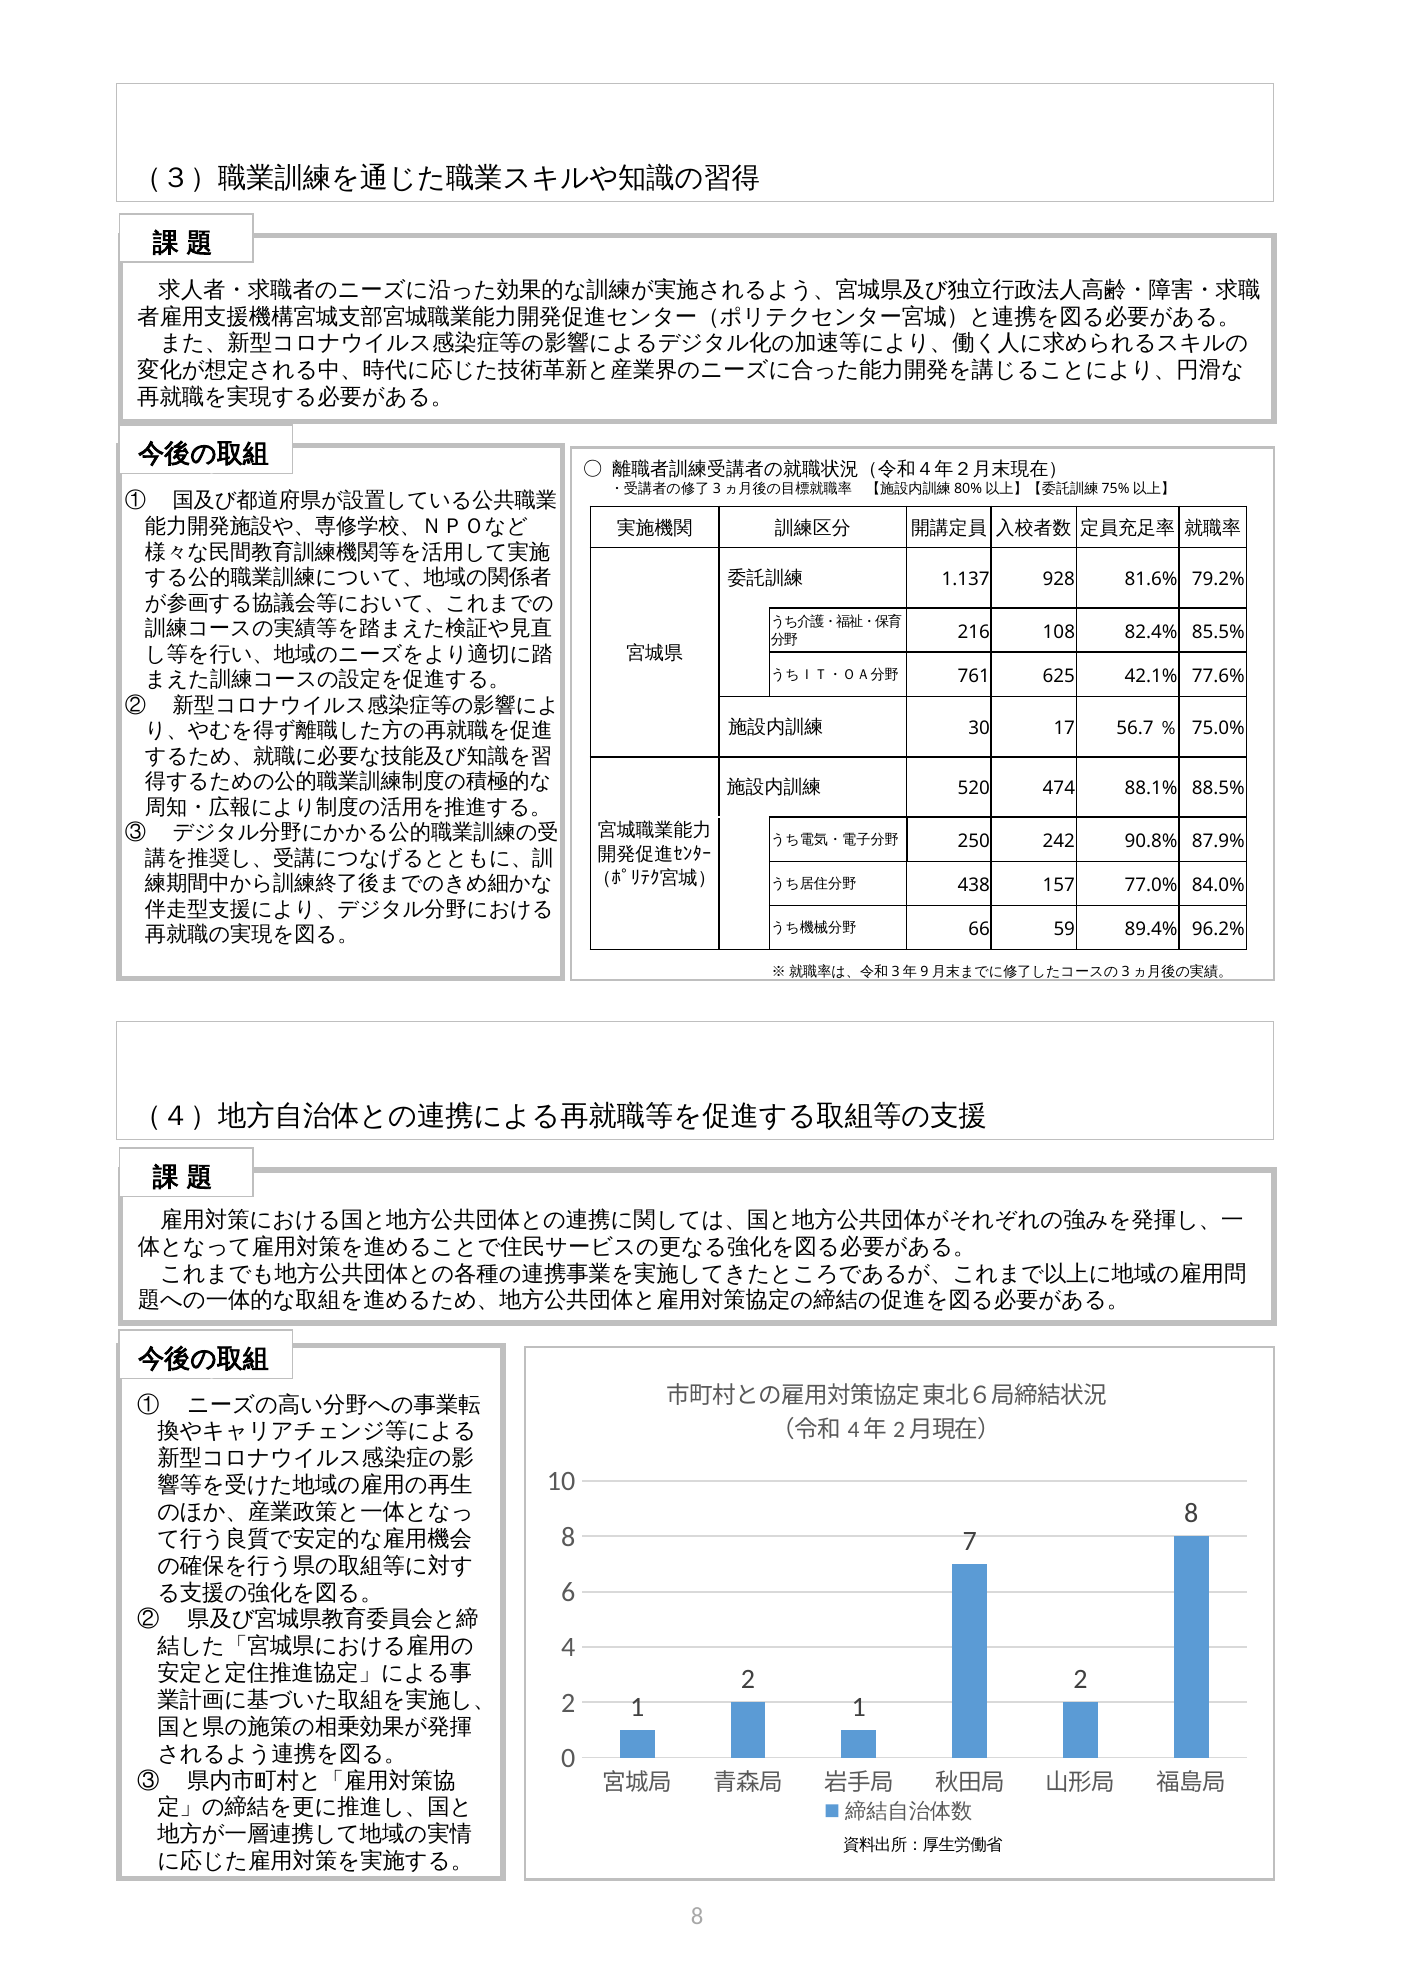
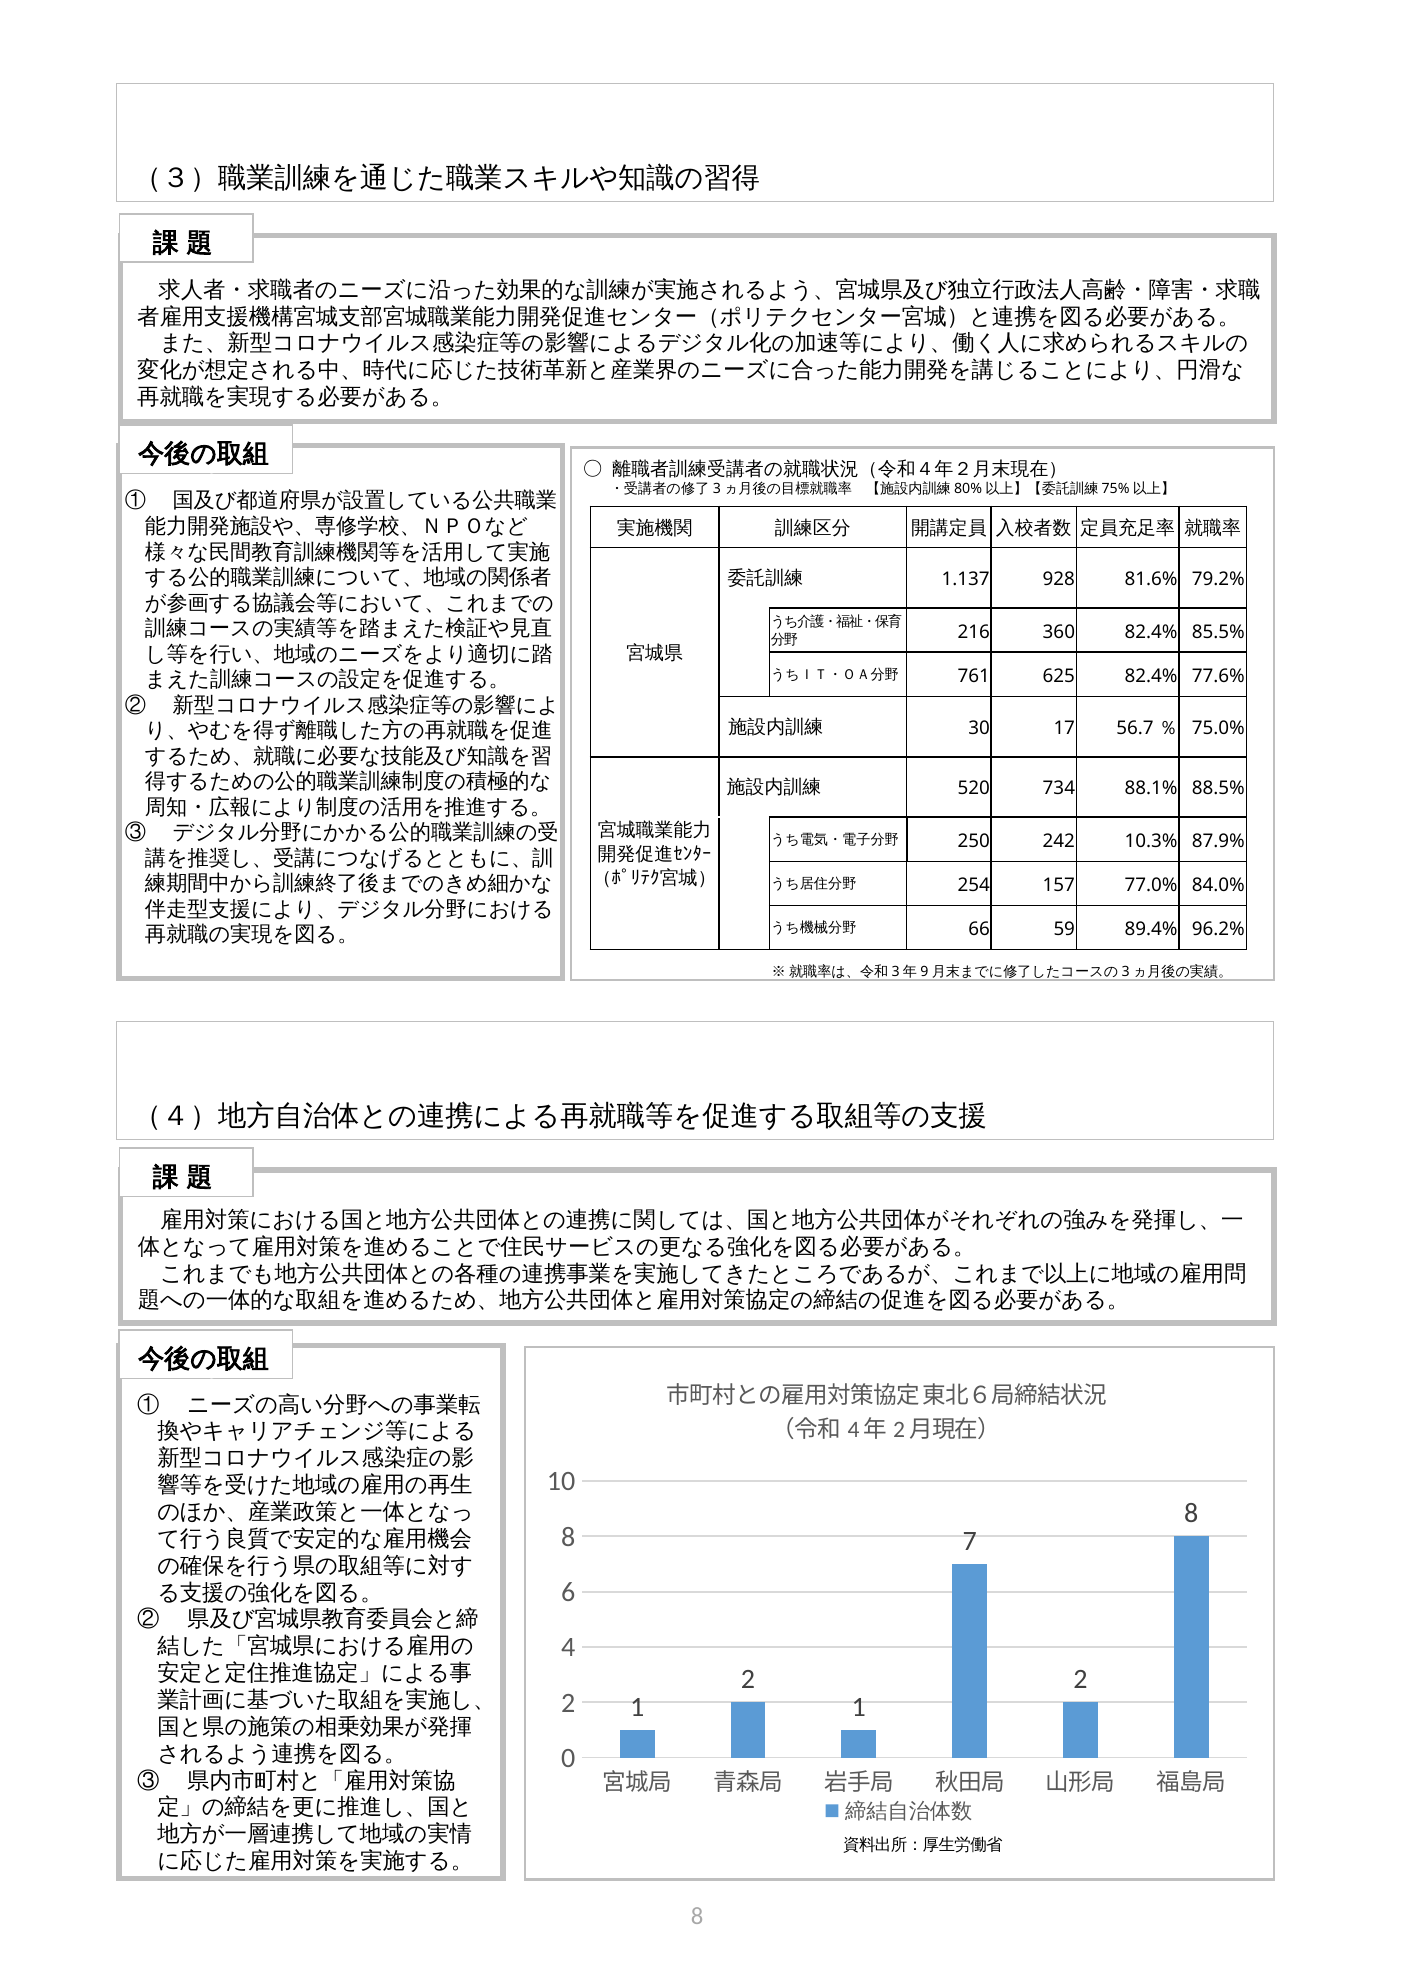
108: 108 -> 360 (1059, 632)
625 42.1%: 42.1% -> 82.4% (1151, 676)
474: 474 -> 734 (1059, 789)
90.8%: 90.8% -> 10.3% (1151, 841)
438: 438 -> 254 (974, 885)
